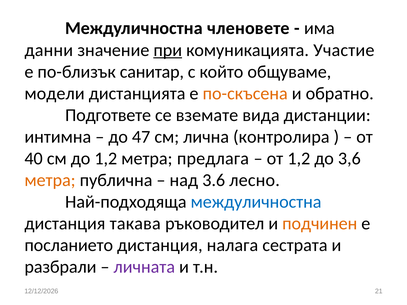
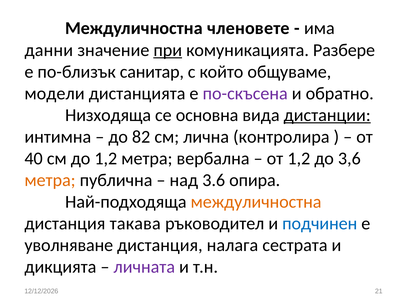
Участие: Участие -> Разбере (344, 50)
по-скъсена colour: orange -> purple (245, 94)
Подгответе: Подгответе -> Низходяща (108, 115)
вземате: вземате -> основна (207, 115)
дистанции underline: none -> present (327, 115)
47: 47 -> 82 (141, 137)
предлага: предлага -> вербална (213, 159)
лесно: лесно -> опира (255, 180)
междуличностна colour: blue -> orange (256, 202)
подчинен colour: orange -> blue (320, 224)
посланието: посланието -> уволняване (69, 245)
разбрали: разбрали -> дикцията (60, 267)
